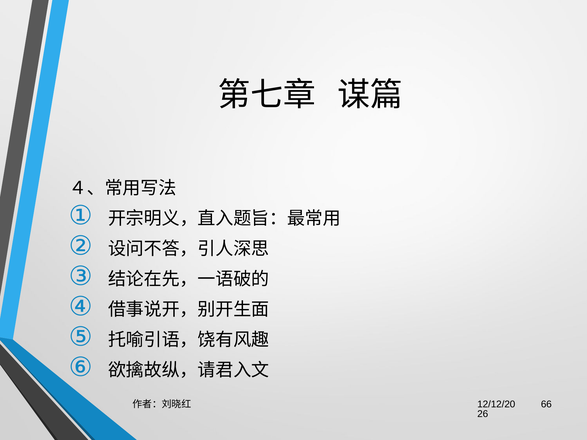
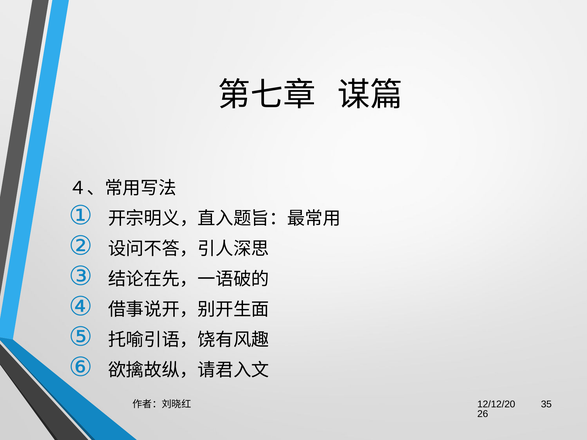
66: 66 -> 35 (546, 405)
